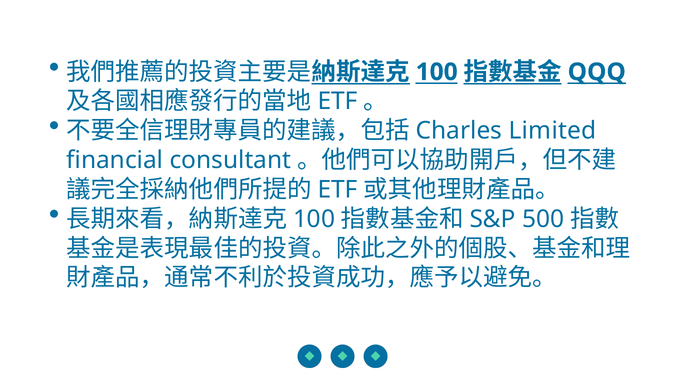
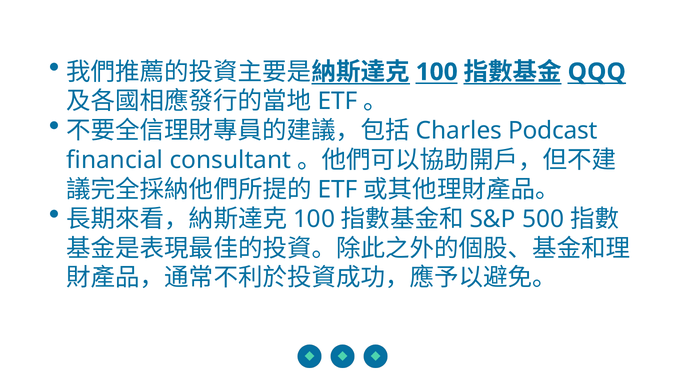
Limited: Limited -> Podcast (553, 131)
